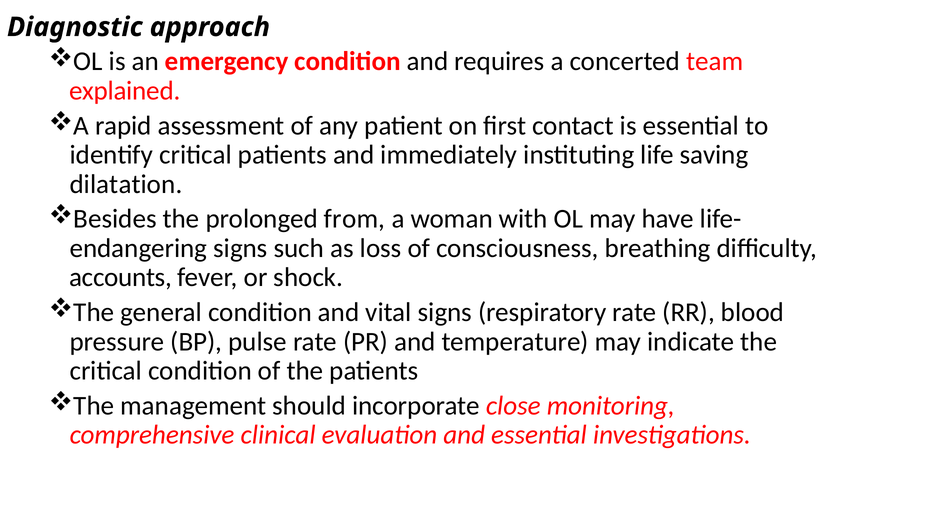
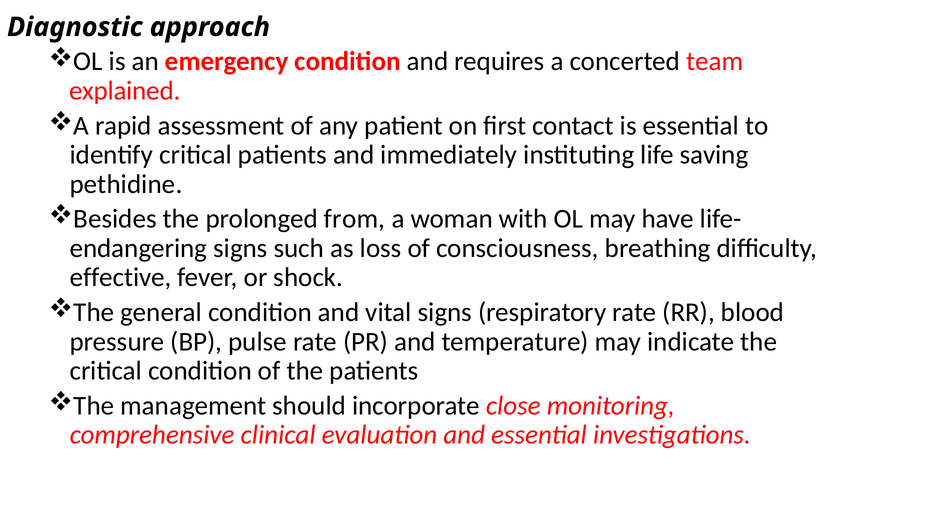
dilatation: dilatation -> pethidine (126, 184)
accounts: accounts -> effective (121, 277)
